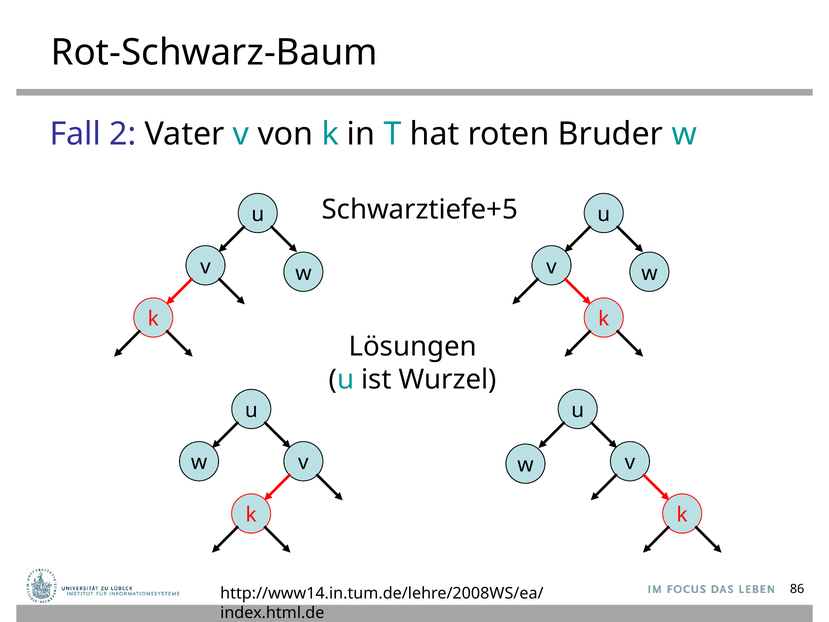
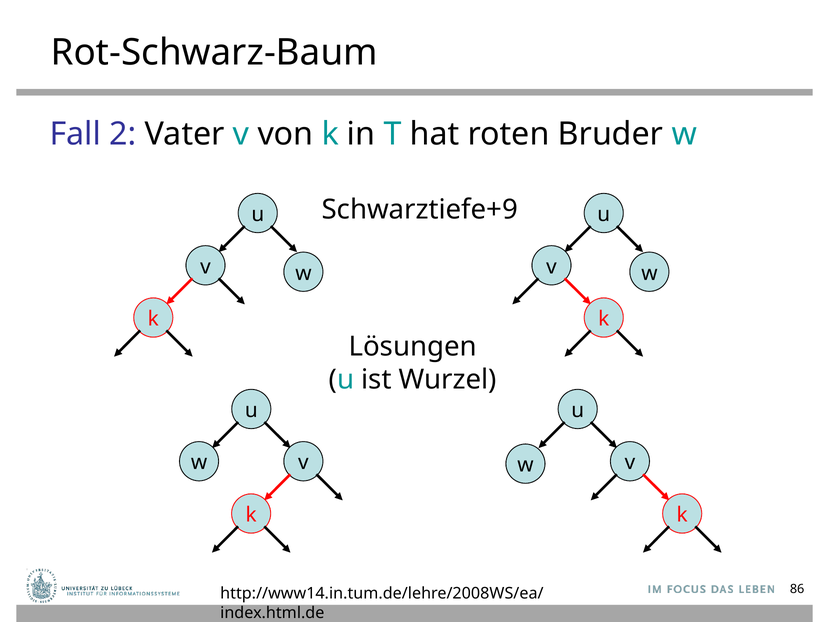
Schwarztiefe+5: Schwarztiefe+5 -> Schwarztiefe+9 (420, 209)
